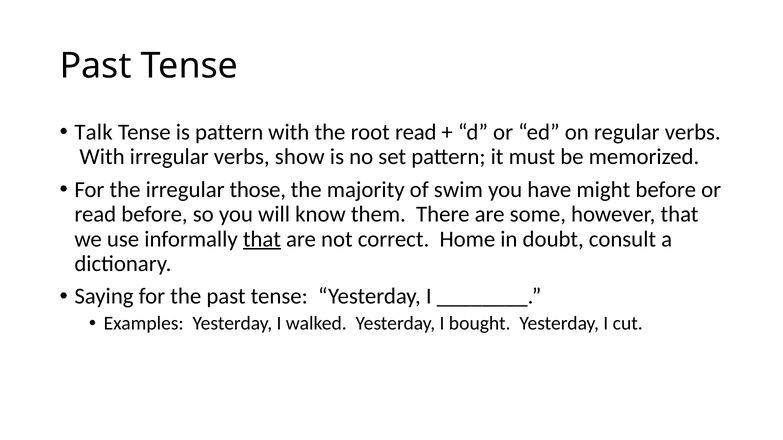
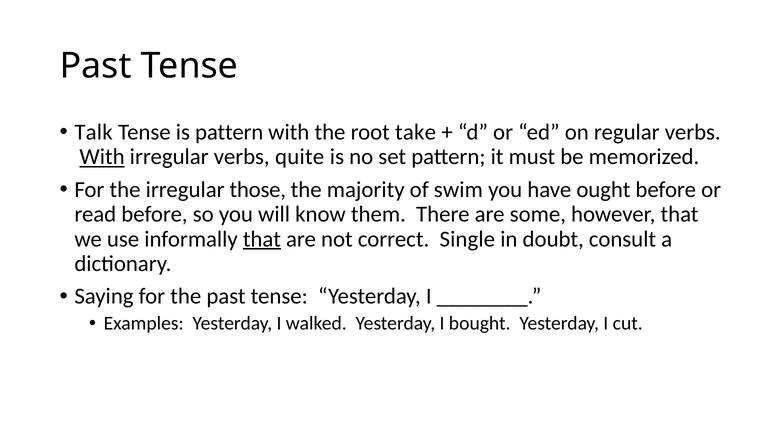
root read: read -> take (416, 132)
With underline: none -> present (102, 157)
show: show -> quite (300, 157)
might: might -> ought (603, 190)
Home: Home -> Single (467, 239)
